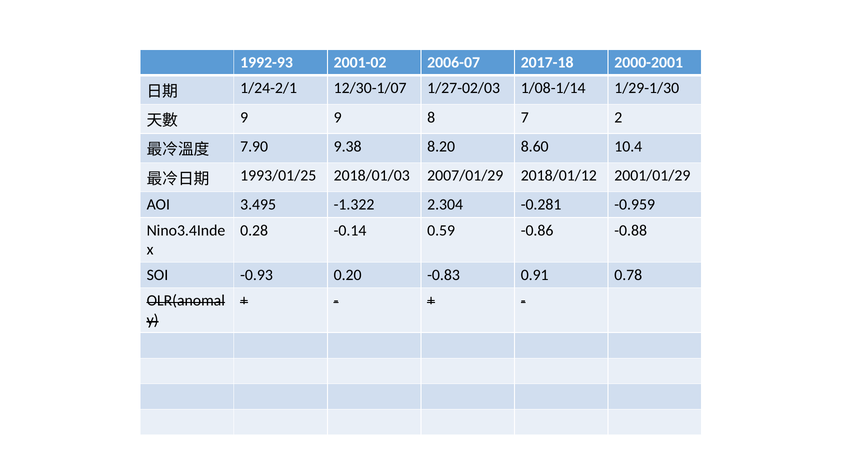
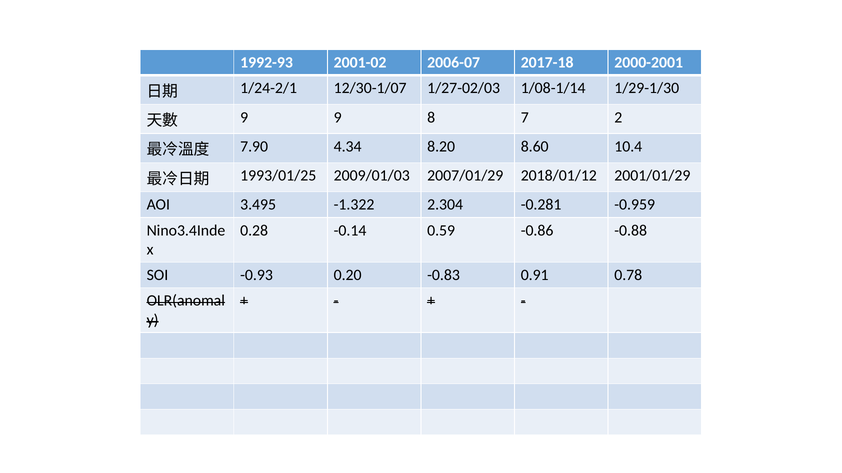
9.38: 9.38 -> 4.34 (348, 147)
2018/01/03: 2018/01/03 -> 2009/01/03 (372, 176)
